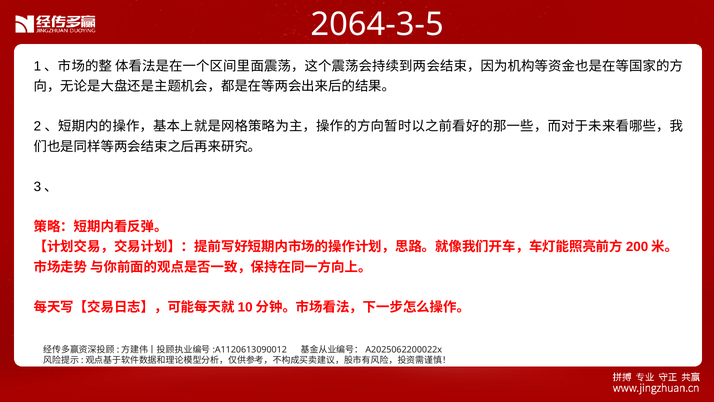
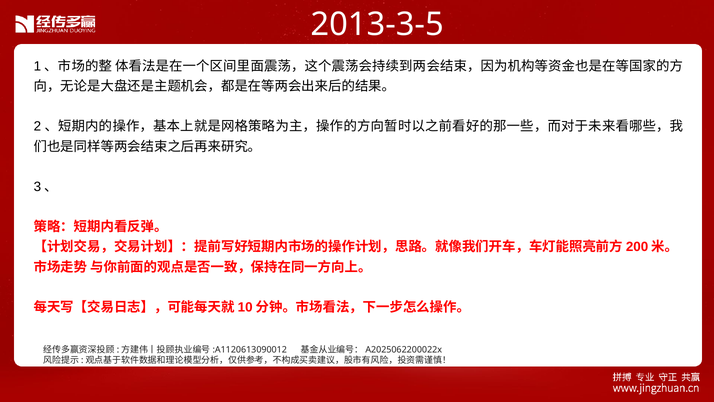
2064-3-5: 2064-3-5 -> 2013-3-5 (377, 25)
